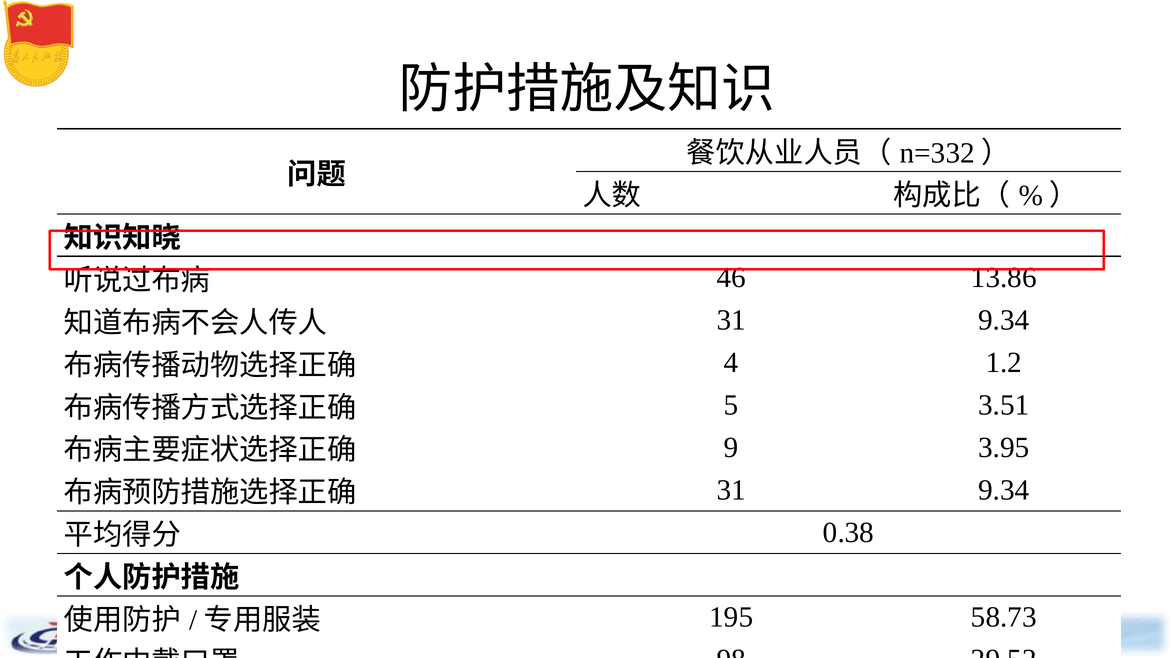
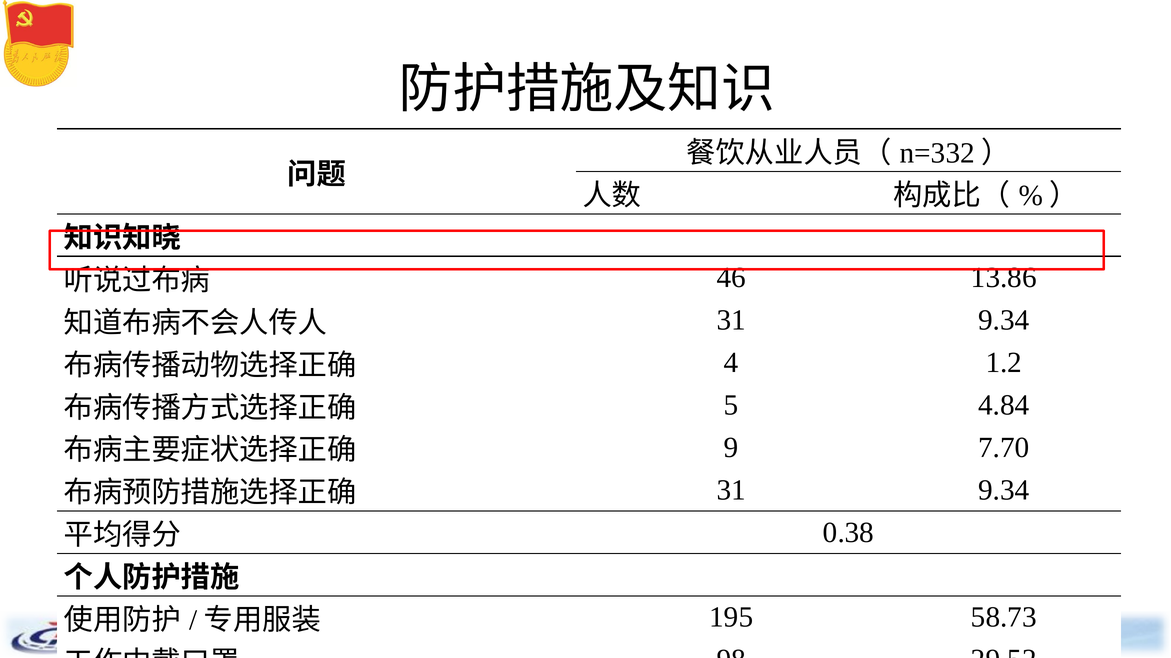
3.51: 3.51 -> 4.84 (1004, 405)
3.95: 3.95 -> 7.70 (1004, 448)
